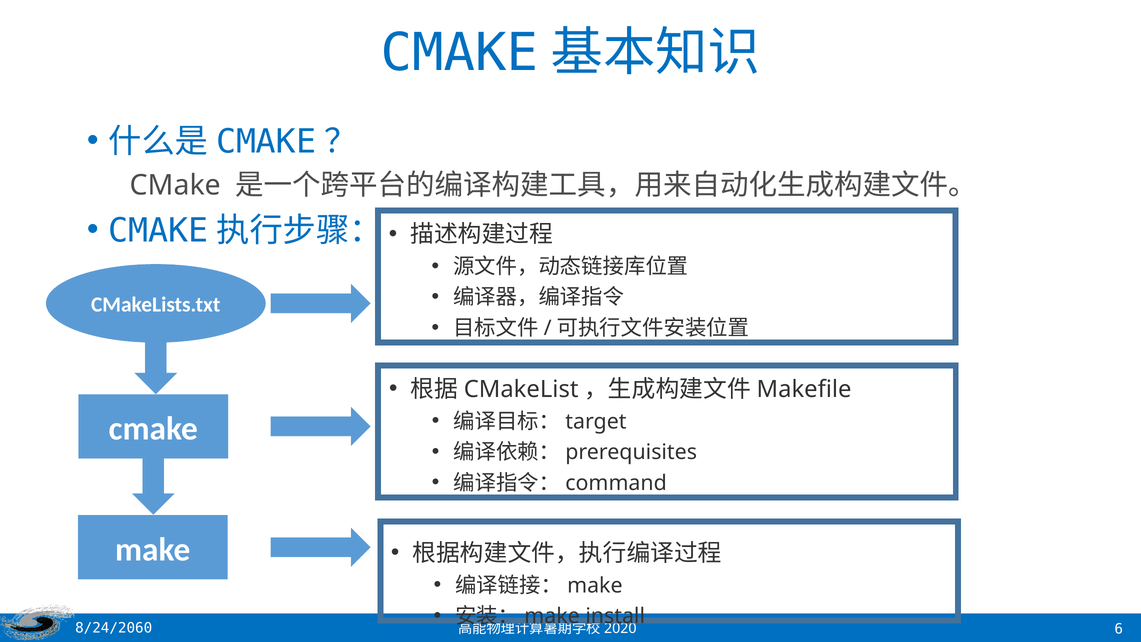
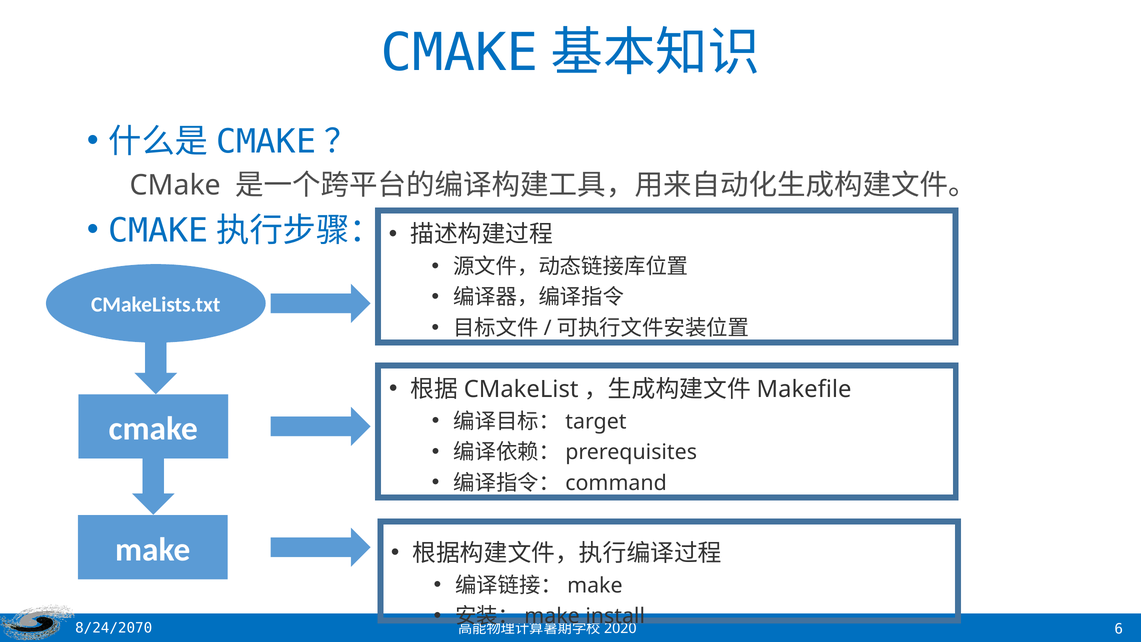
8/24/2060: 8/24/2060 -> 8/24/2070 (114, 628)
